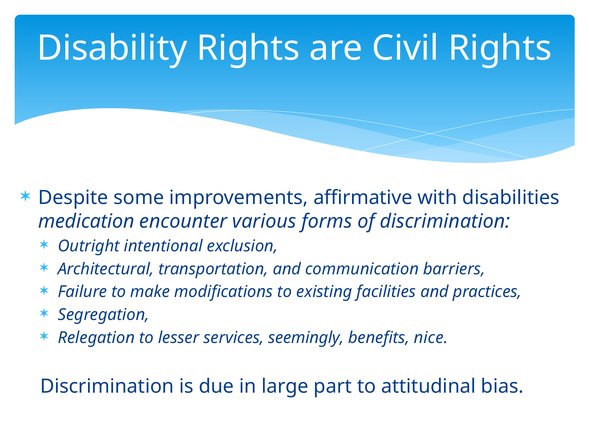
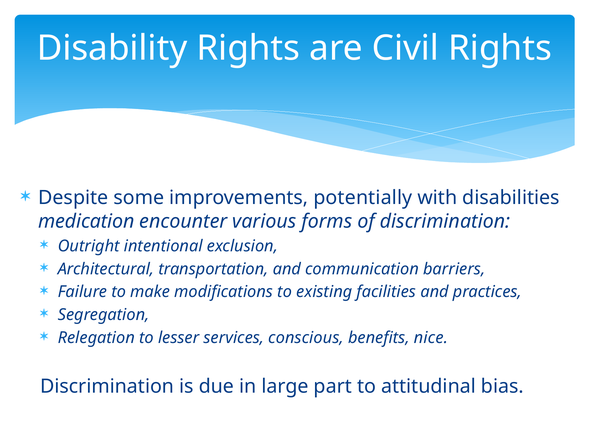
affirmative: affirmative -> potentially (363, 198)
seemingly: seemingly -> conscious (306, 338)
